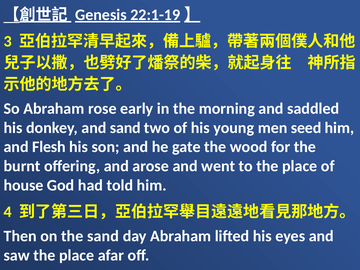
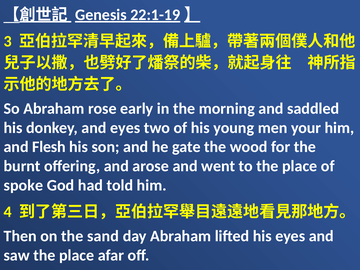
and sand: sand -> eyes (125, 128)
seed: seed -> your (306, 128)
house: house -> spoke (23, 185)
